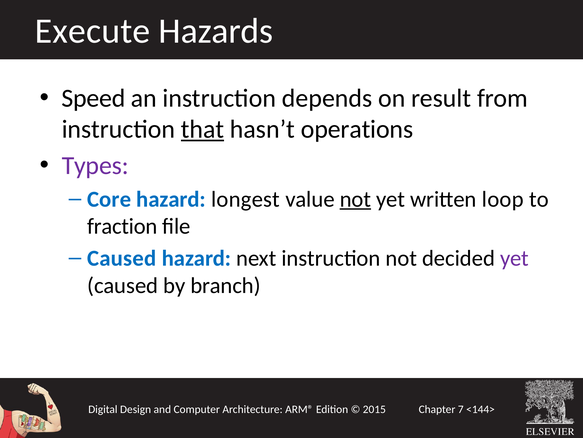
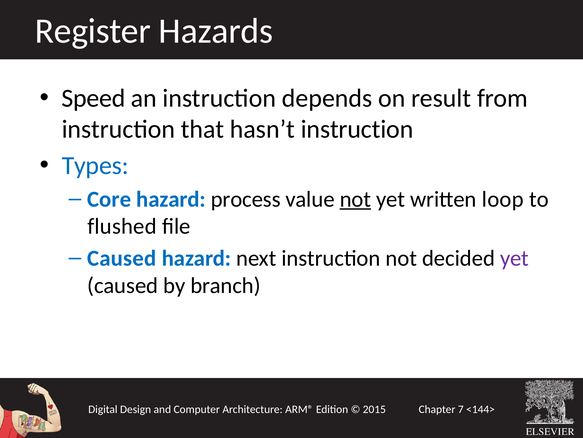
Execute: Execute -> Register (93, 31)
that underline: present -> none (203, 129)
hasn’t operations: operations -> instruction (357, 129)
Types colour: purple -> blue (95, 165)
longest: longest -> process (246, 199)
fraction: fraction -> flushed (122, 226)
